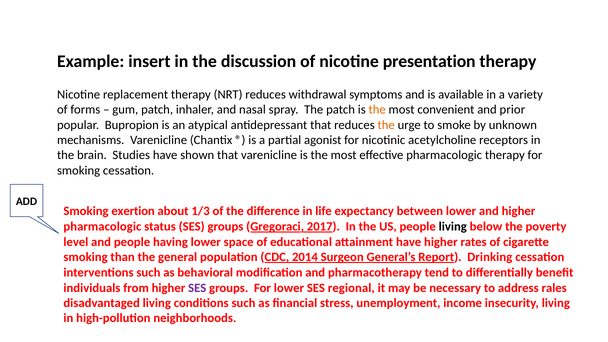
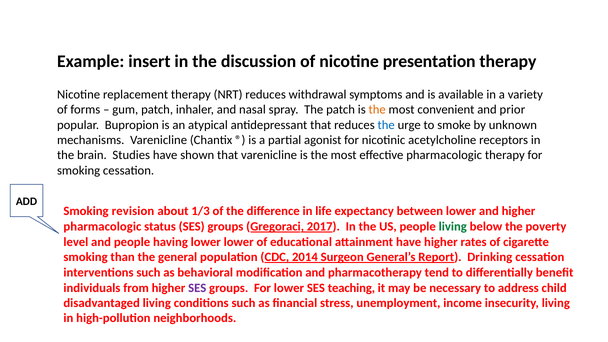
the colour: orange -> blue (386, 125)
exertion: exertion -> revision (133, 211)
living colour: black -> green (453, 226)
lower space: space -> lower (239, 242)
regional: regional -> teaching (351, 288)
rales: rales -> child (554, 288)
